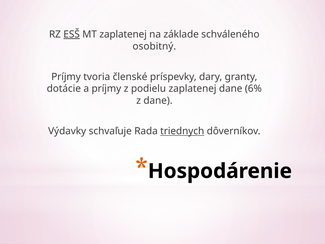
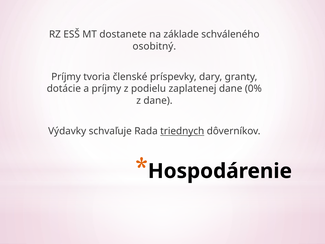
ESŠ underline: present -> none (72, 34)
MT zaplatenej: zaplatenej -> dostanete (123, 34)
6%: 6% -> 0% (253, 89)
